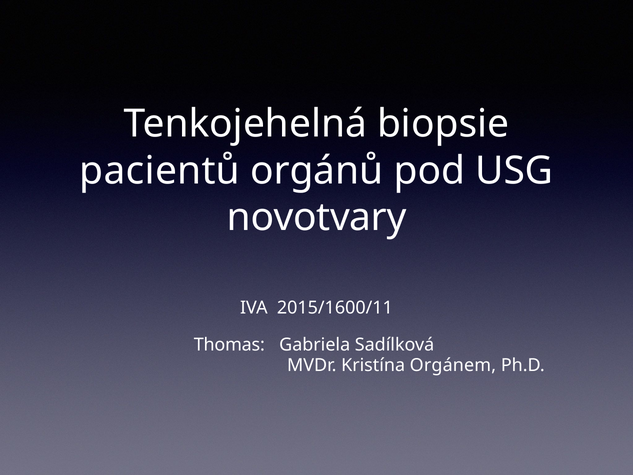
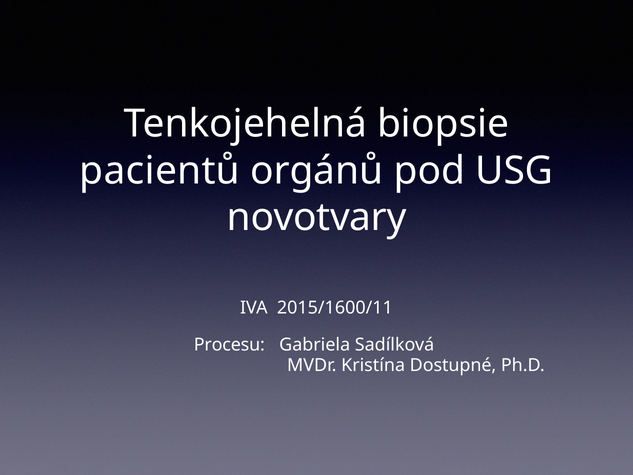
Thomas: Thomas -> Procesu (229, 345)
Orgánem: Orgánem -> Dostupné (453, 365)
